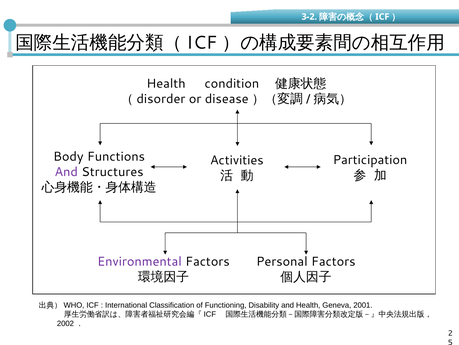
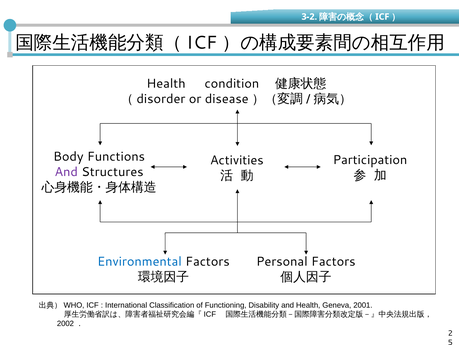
Environmental colour: purple -> blue (140, 261)
